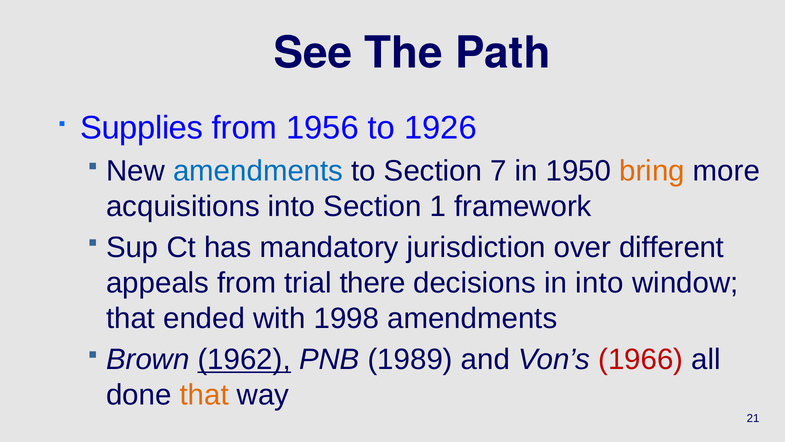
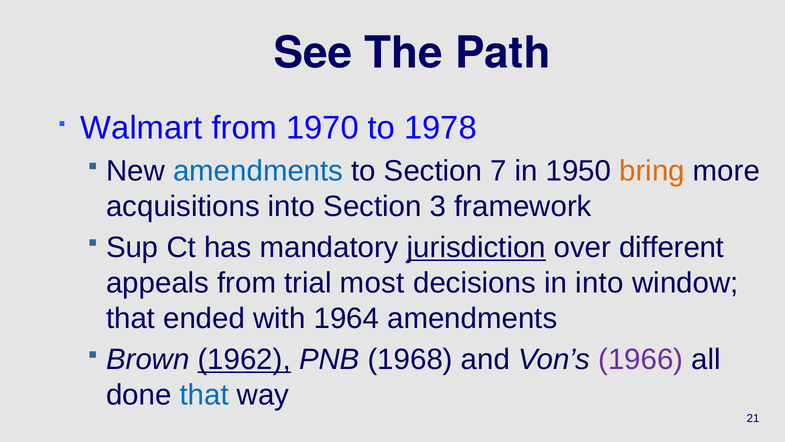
Supplies: Supplies -> Walmart (141, 128)
1956: 1956 -> 1970 (322, 128)
1926: 1926 -> 1978 (440, 128)
1: 1 -> 3 (438, 206)
jurisdiction underline: none -> present (476, 247)
there: there -> most (372, 283)
1998: 1998 -> 1964 (346, 318)
1989: 1989 -> 1968 (410, 359)
1966 colour: red -> purple (641, 359)
that colour: orange -> blue (204, 395)
